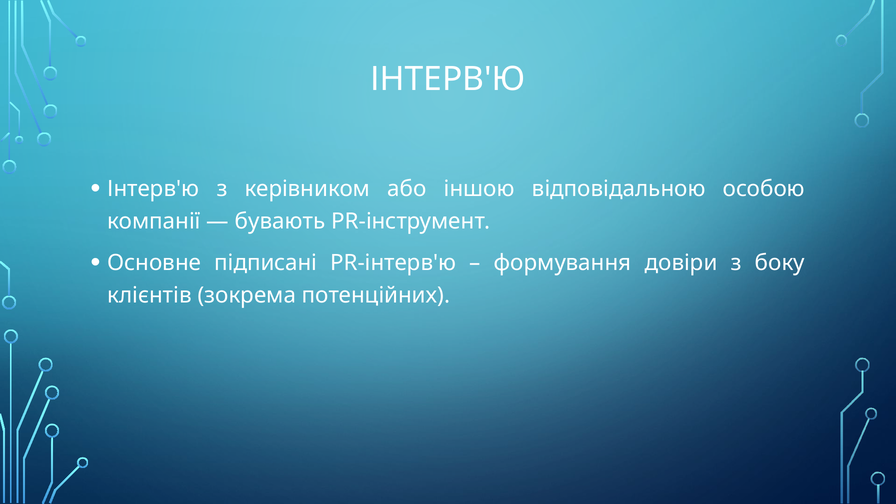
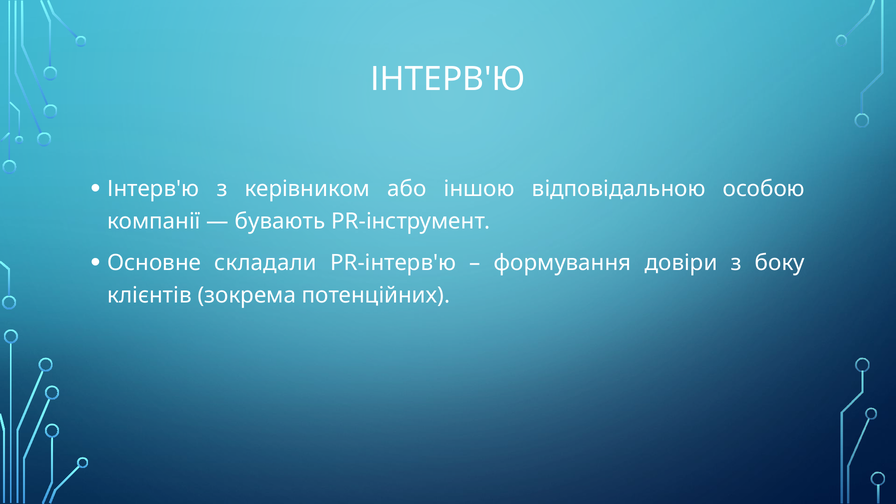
підписані: підписані -> складали (266, 263)
